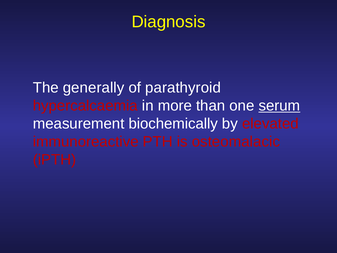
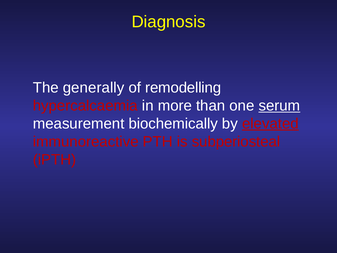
parathyroid: parathyroid -> remodelling (183, 88)
elevated underline: none -> present (270, 124)
osteomalacic: osteomalacic -> subperiosteal (236, 141)
